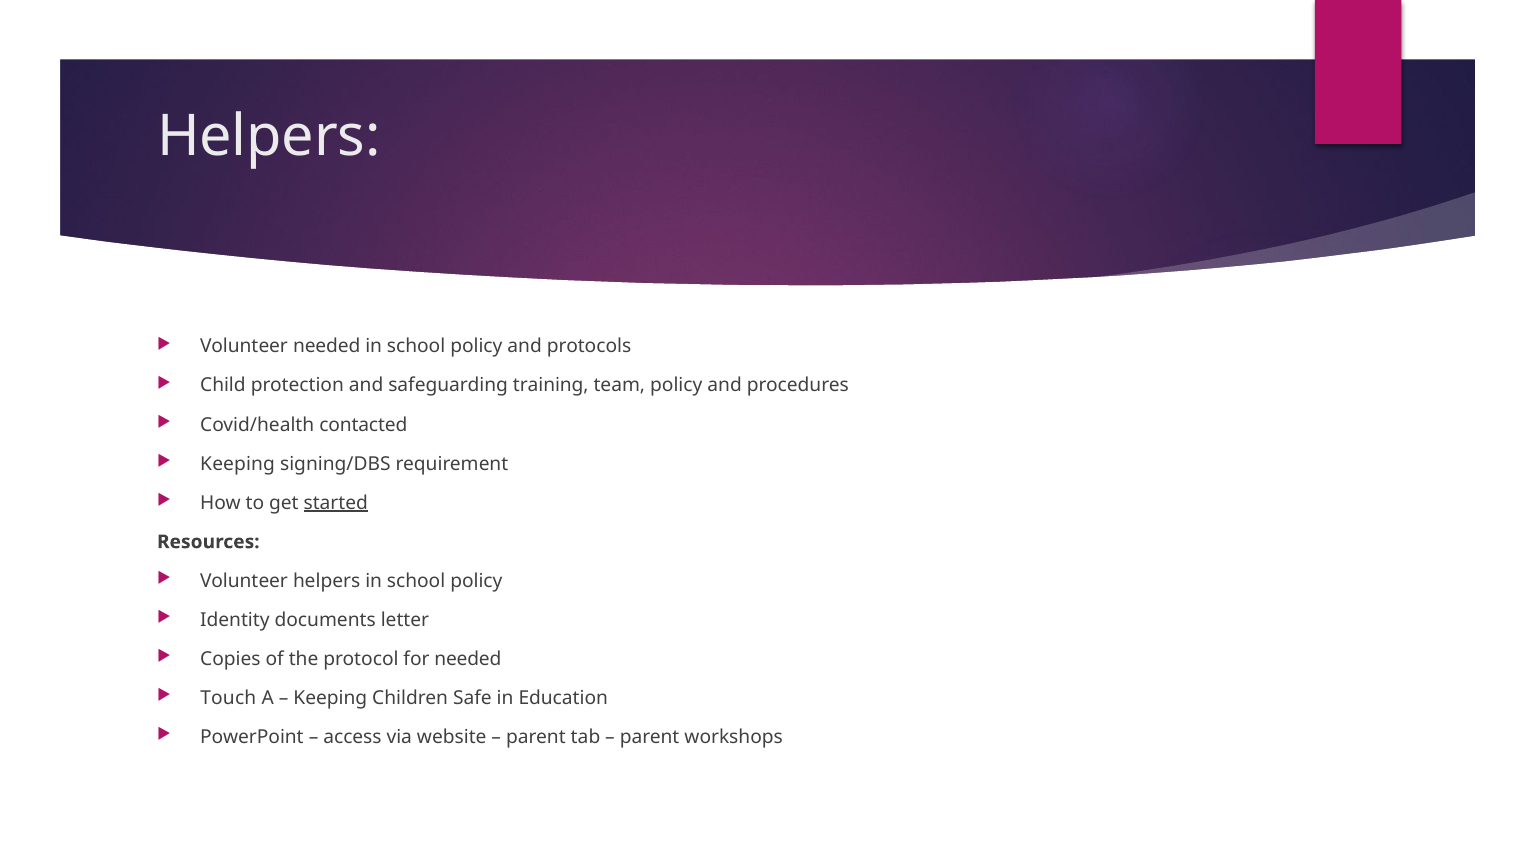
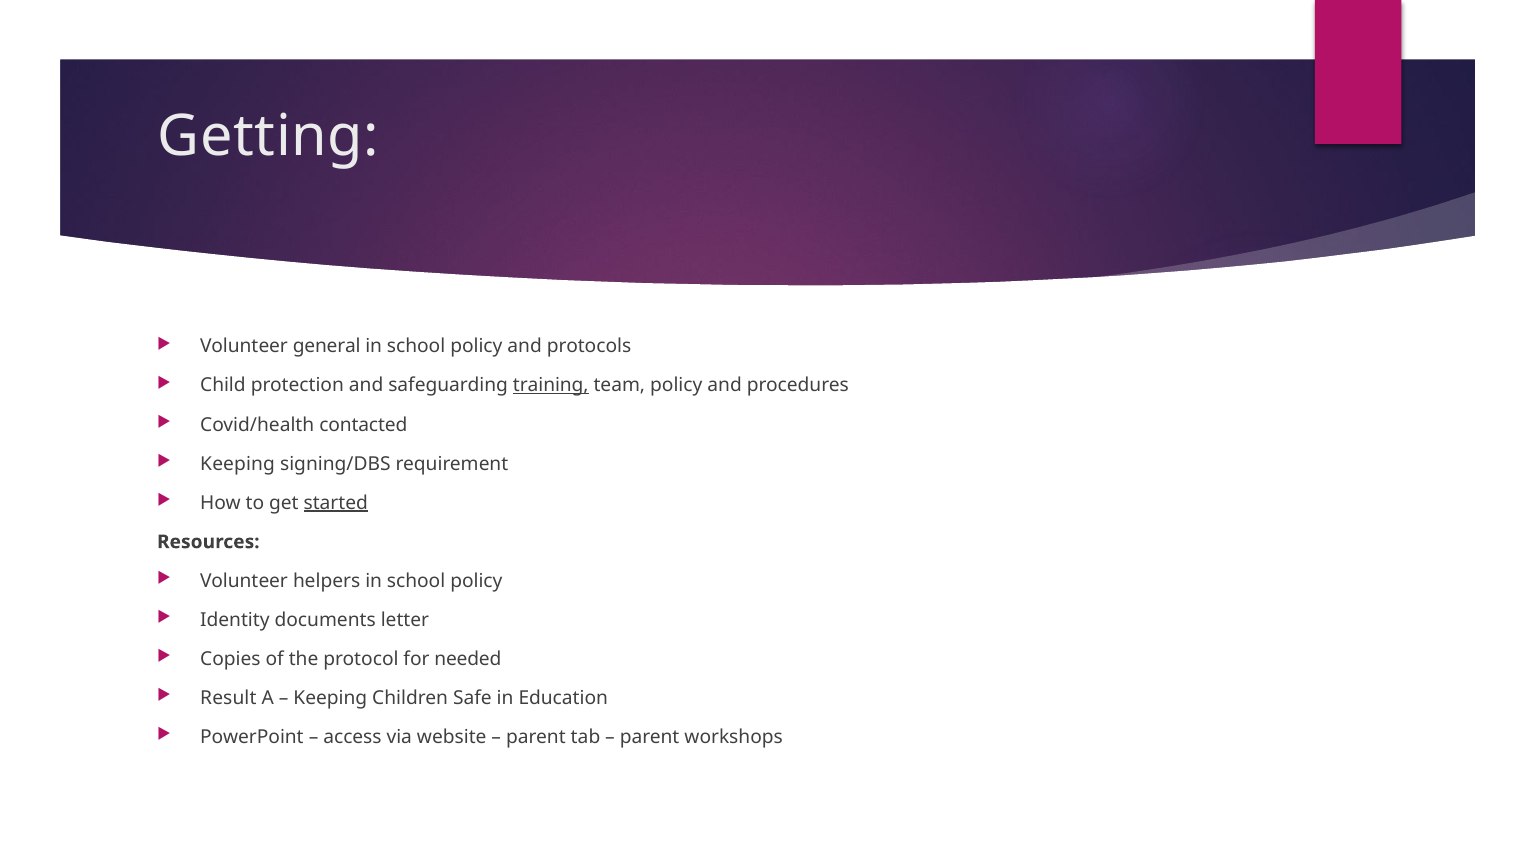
Helpers: Helpers -> Getting (268, 137)
Volunteer needed: needed -> general (327, 347)
training underline: none -> present (551, 386)
Touch: Touch -> Result (228, 698)
